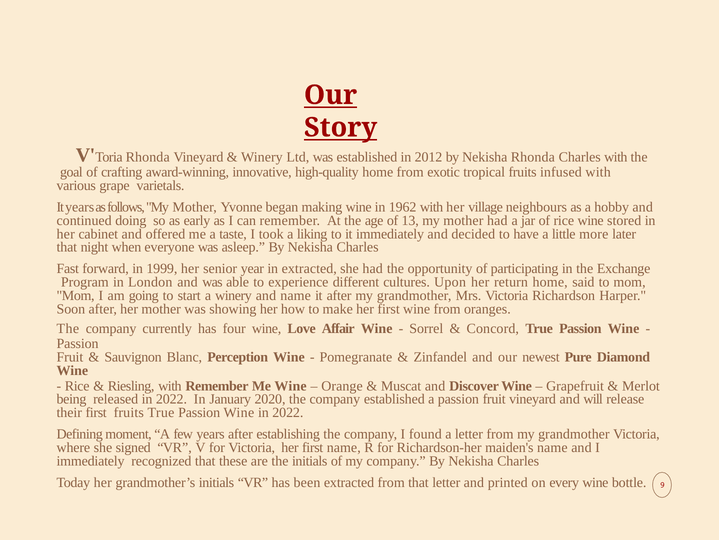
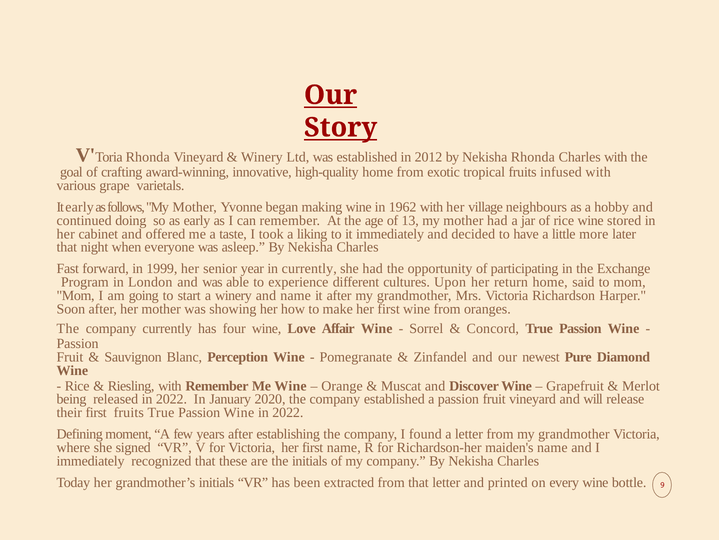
It years: years -> early (80, 207)
in extracted: extracted -> currently (309, 268)
